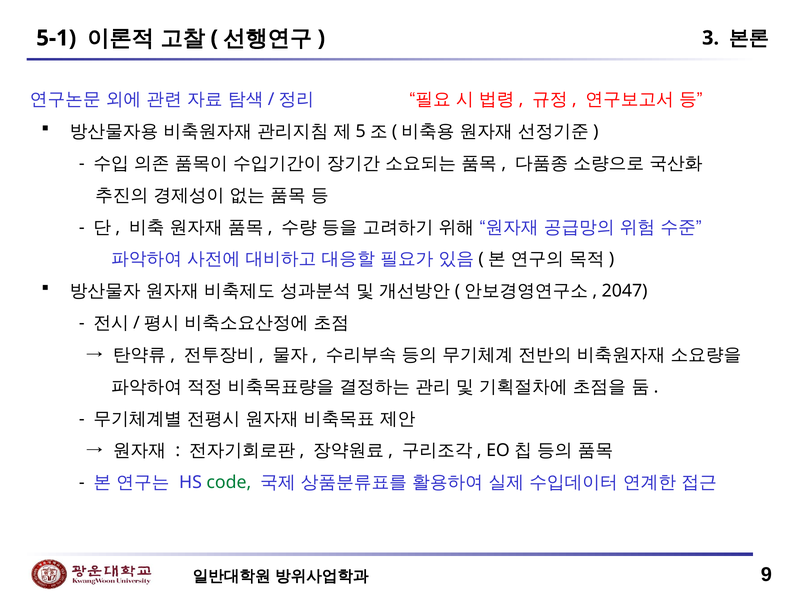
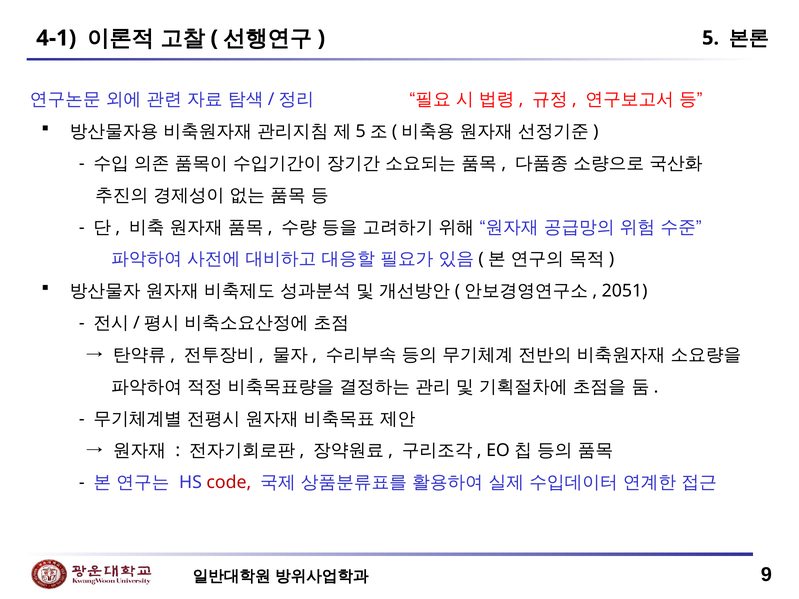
5-1: 5-1 -> 4-1 (56, 38)
3: 3 -> 5 (711, 38)
2047: 2047 -> 2051 (625, 291)
code colour: green -> red (229, 483)
